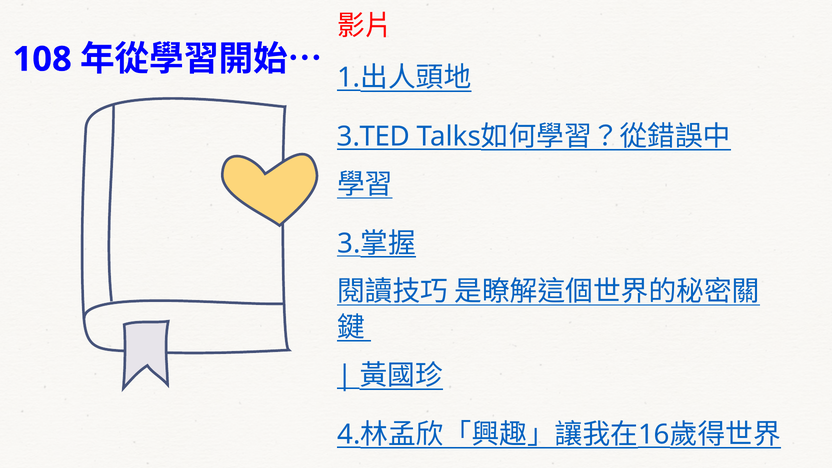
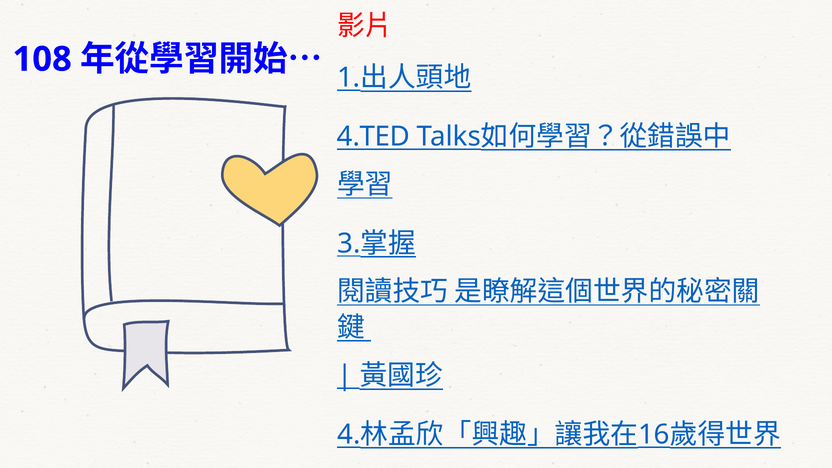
3.TED: 3.TED -> 4.TED (374, 136)
